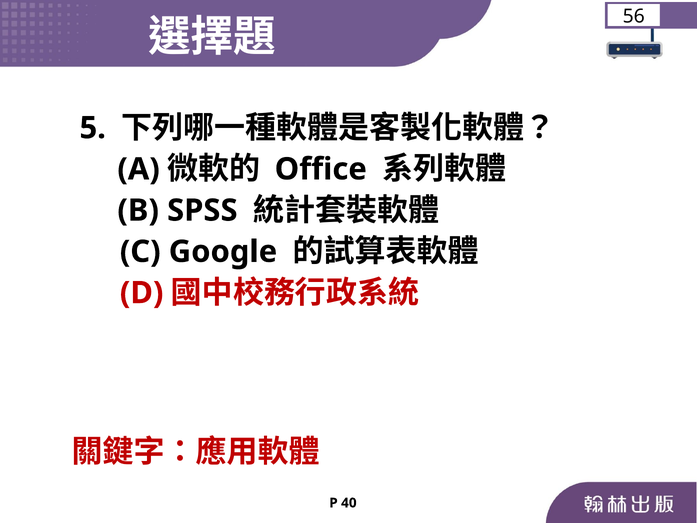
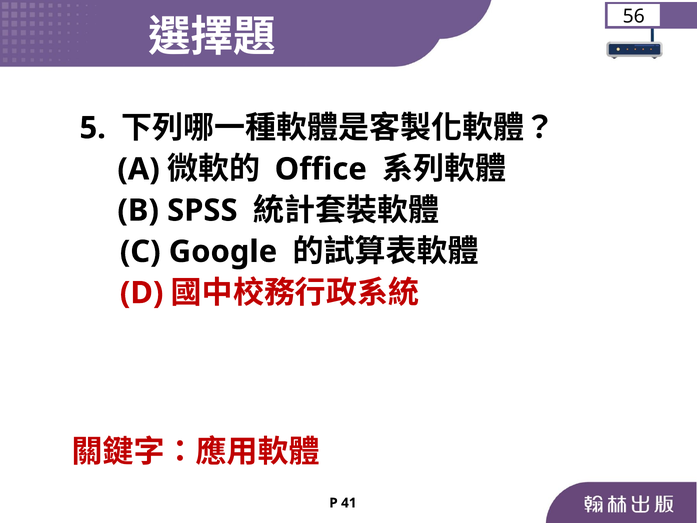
40: 40 -> 41 (349, 503)
